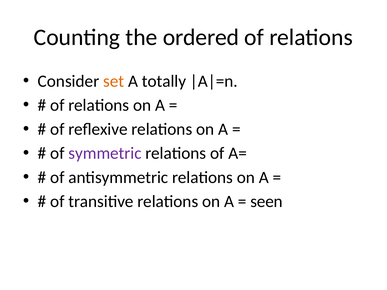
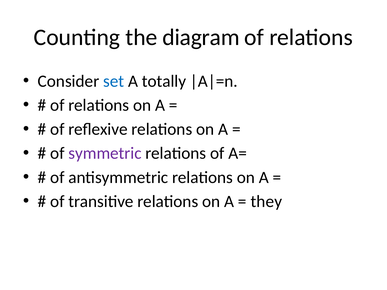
ordered: ordered -> diagram (201, 37)
set colour: orange -> blue (114, 81)
seen: seen -> they (266, 202)
